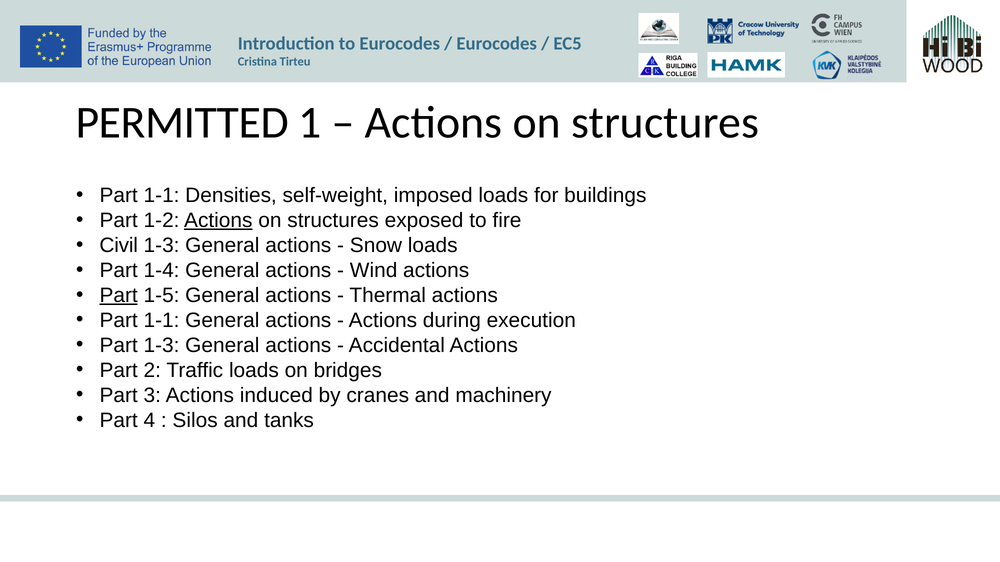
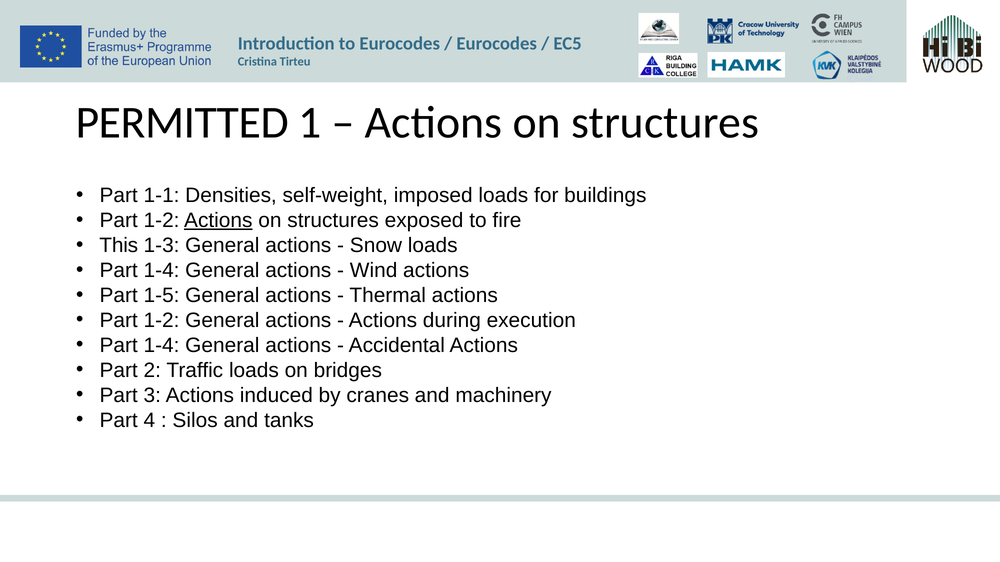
Civil: Civil -> This (119, 246)
Part underline: present -> none (119, 296)
1-1: 1-1 -> 1-2 (162, 321)
1-3: 1-3 -> 1-4 (162, 346)
